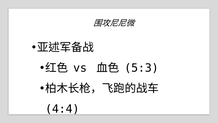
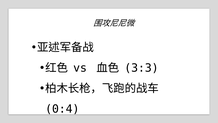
5:3: 5:3 -> 3:3 (141, 68)
4:4: 4:4 -> 0:4 (62, 109)
